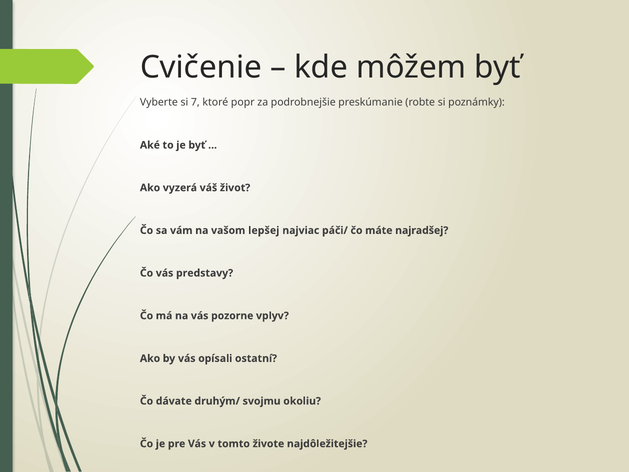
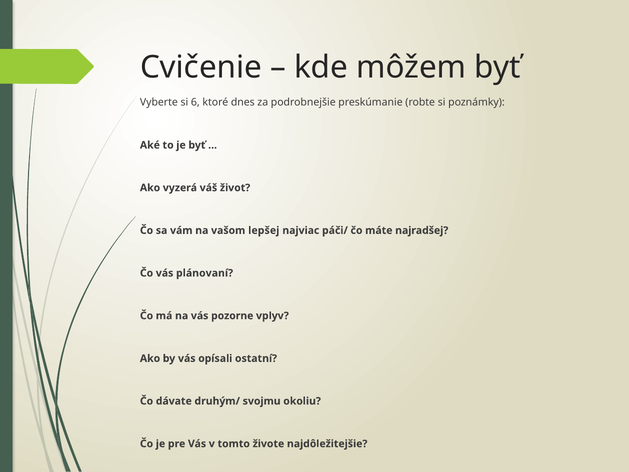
7: 7 -> 6 (195, 102)
popr: popr -> dnes (243, 102)
predstavy: predstavy -> plánovaní (205, 273)
